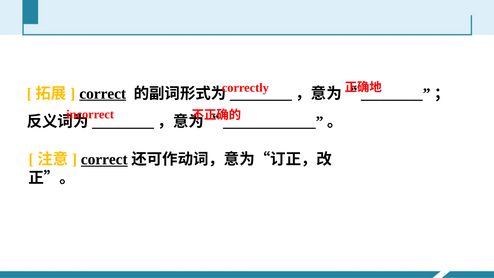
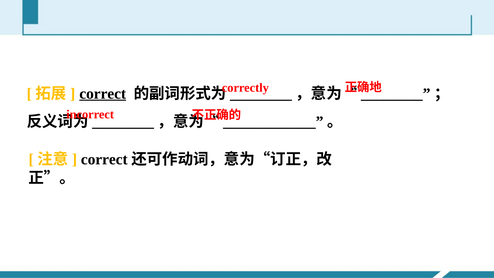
correct underline: present -> none (104, 159)
